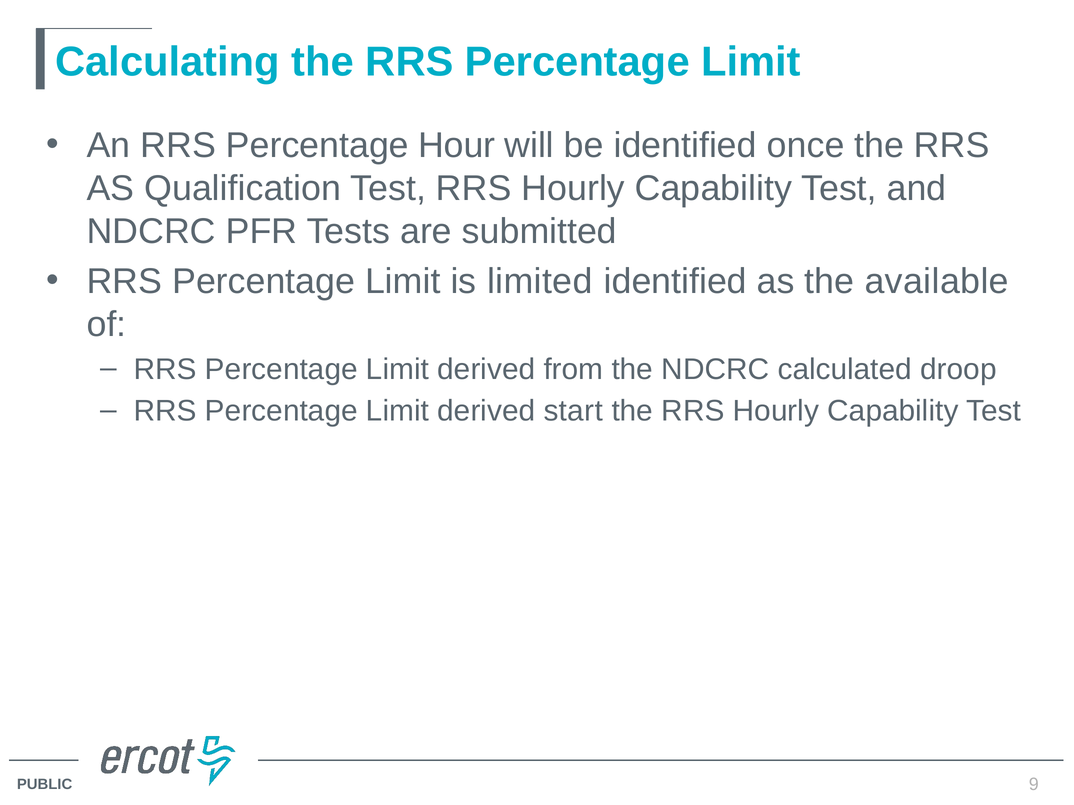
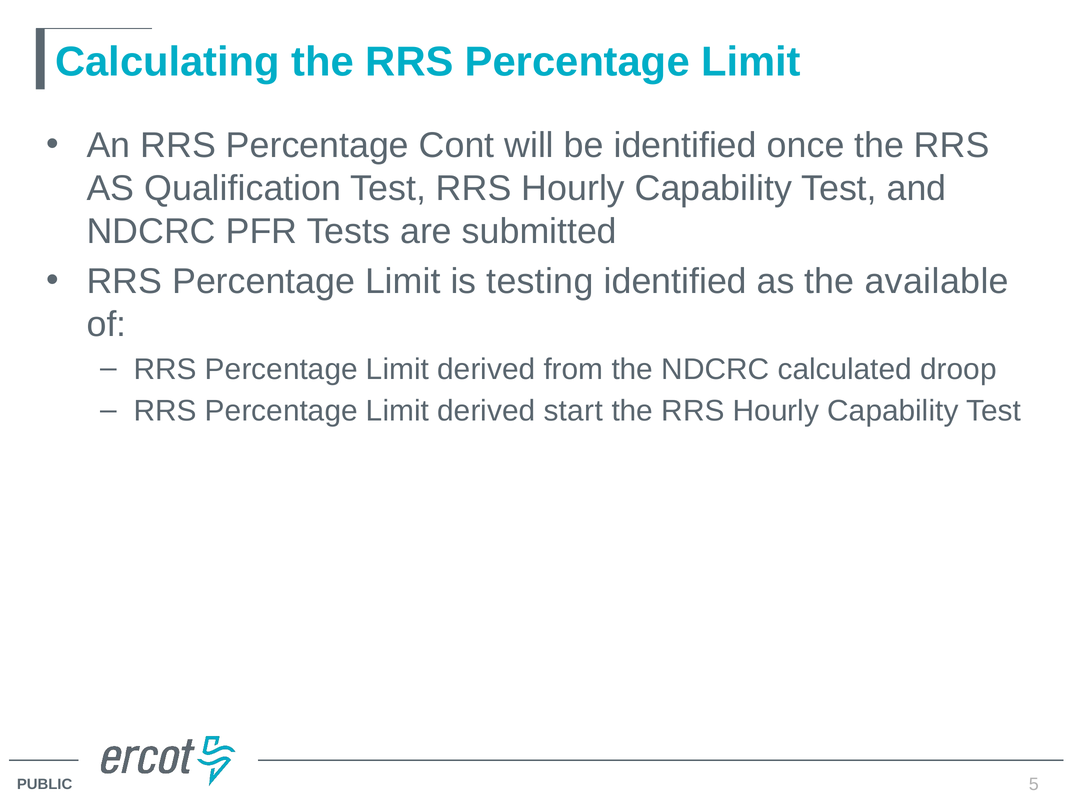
Hour: Hour -> Cont (457, 146)
limited: limited -> testing (540, 282)
9: 9 -> 5 (1034, 785)
